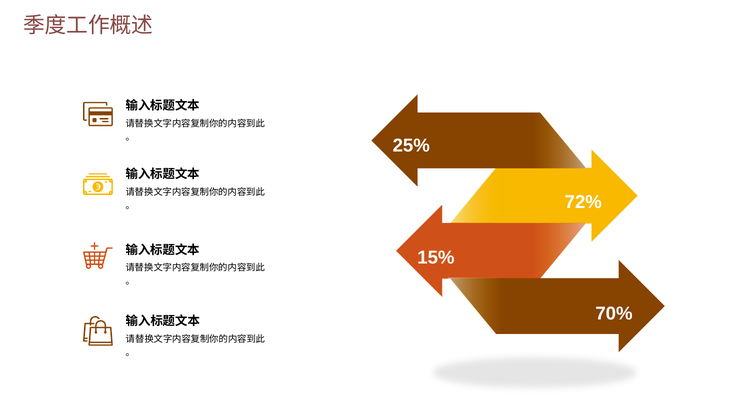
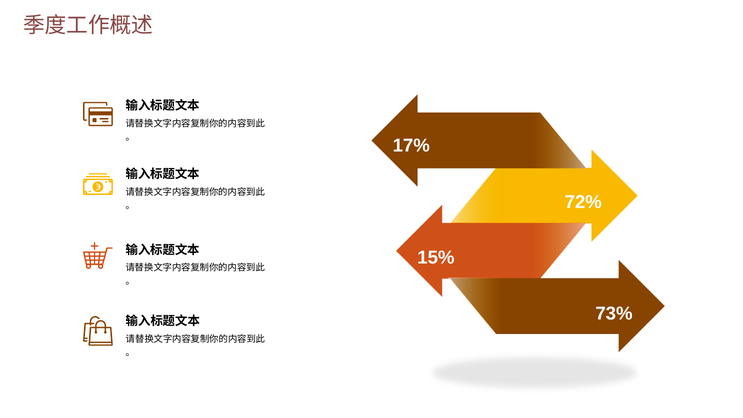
25%: 25% -> 17% (411, 146)
70%: 70% -> 73% (614, 314)
